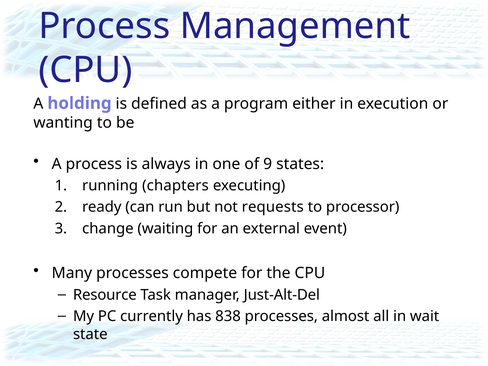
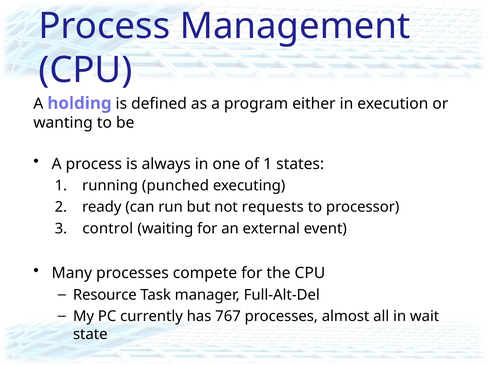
of 9: 9 -> 1 (268, 164)
chapters: chapters -> punched (175, 186)
change: change -> control (108, 228)
Just-Alt-Del: Just-Alt-Del -> Full-Alt-Del (282, 295)
838: 838 -> 767 (228, 316)
